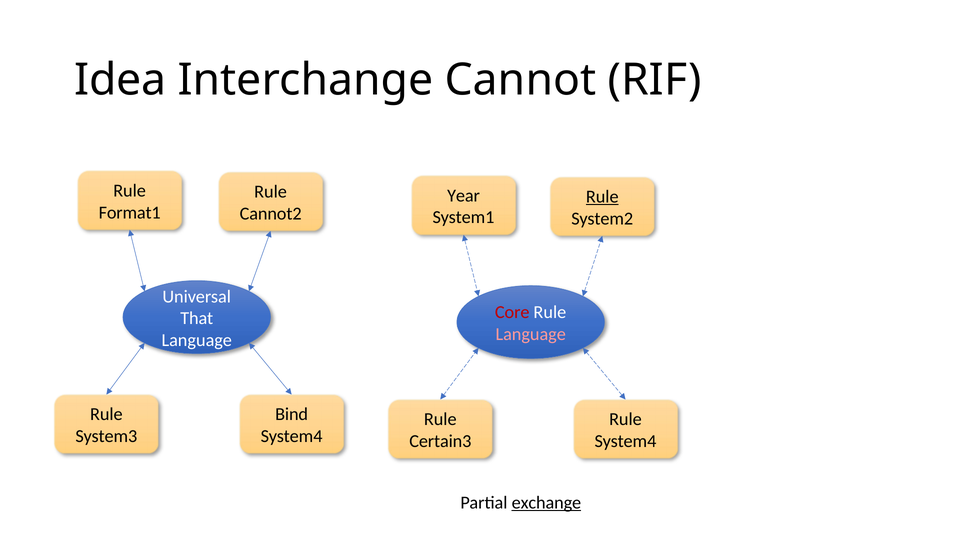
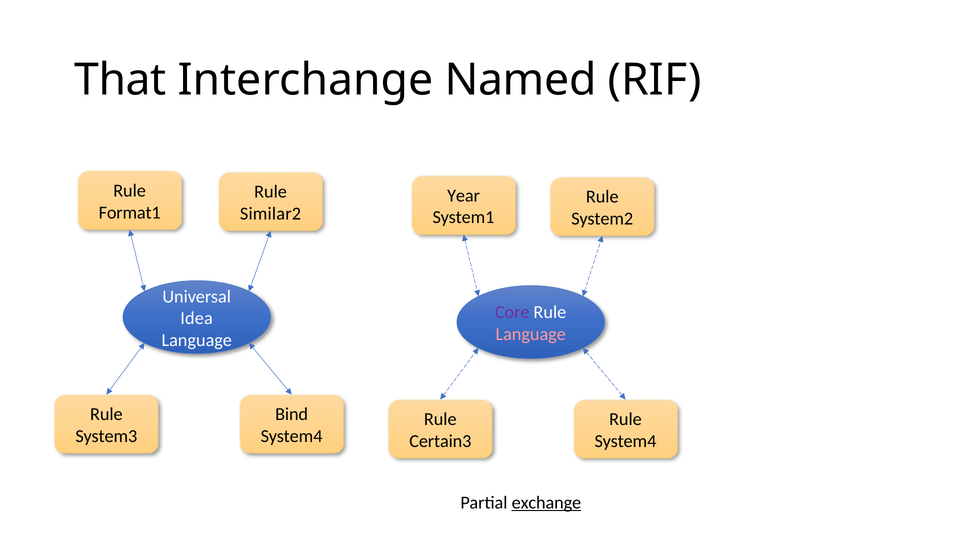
Idea: Idea -> That (120, 80)
Cannot: Cannot -> Named (521, 80)
Rule underline: present -> none (602, 197)
Cannot2: Cannot2 -> Similar2 (270, 214)
Core colour: red -> purple (512, 313)
That: That -> Idea (197, 319)
